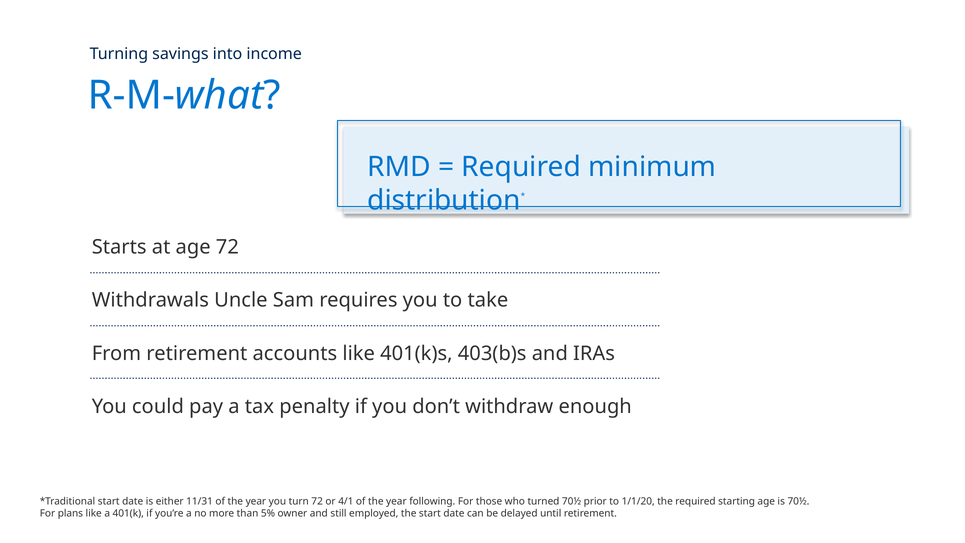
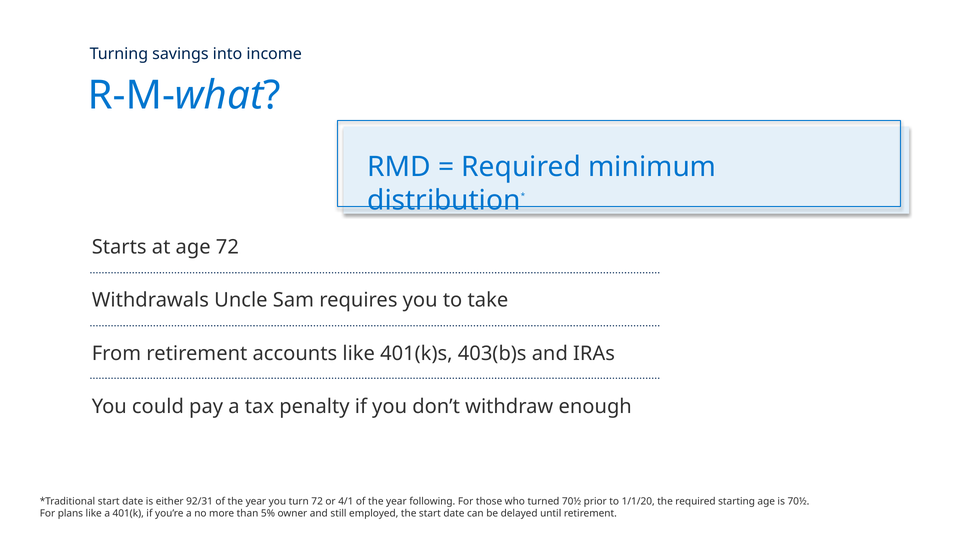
11/31: 11/31 -> 92/31 (200, 501)
